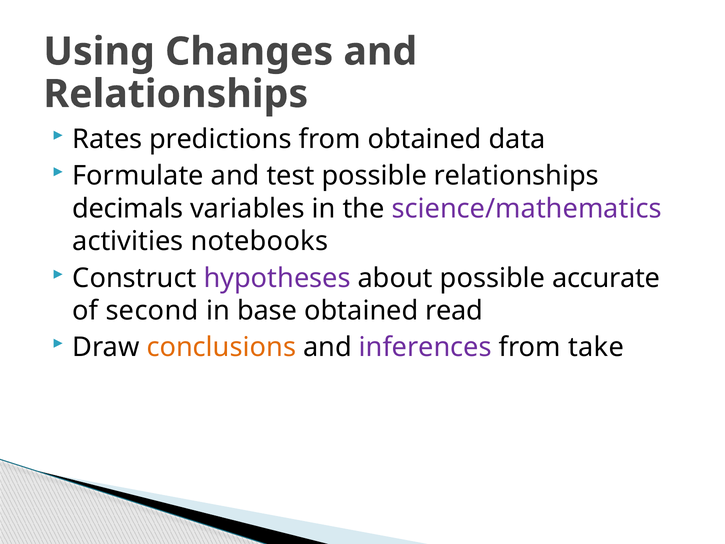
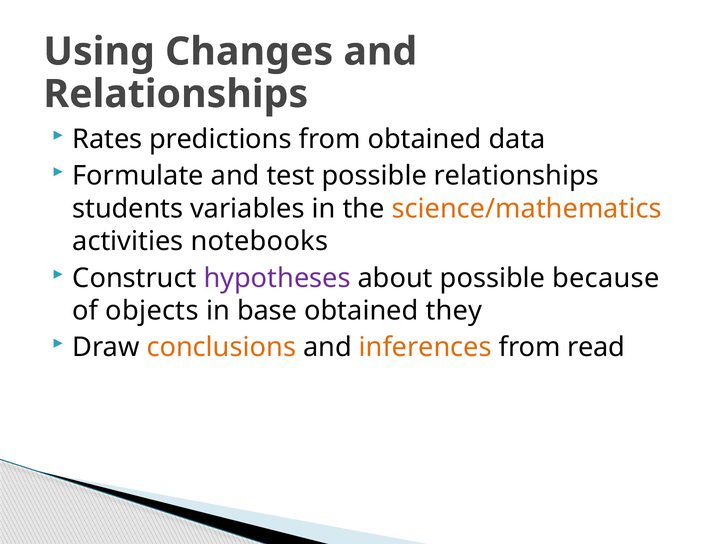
decimals: decimals -> students (128, 209)
science/mathematics colour: purple -> orange (527, 209)
accurate: accurate -> because (606, 278)
second: second -> objects (152, 311)
read: read -> they (454, 311)
inferences colour: purple -> orange (425, 347)
take: take -> read (596, 347)
